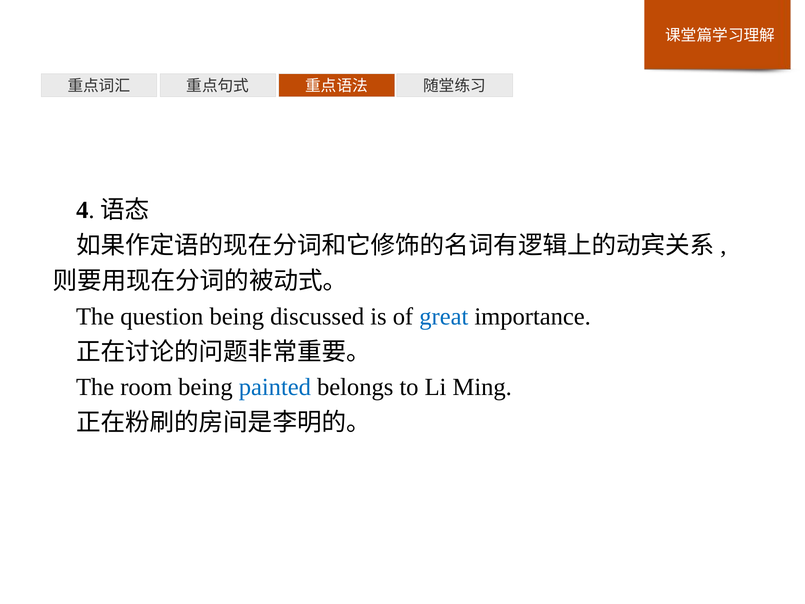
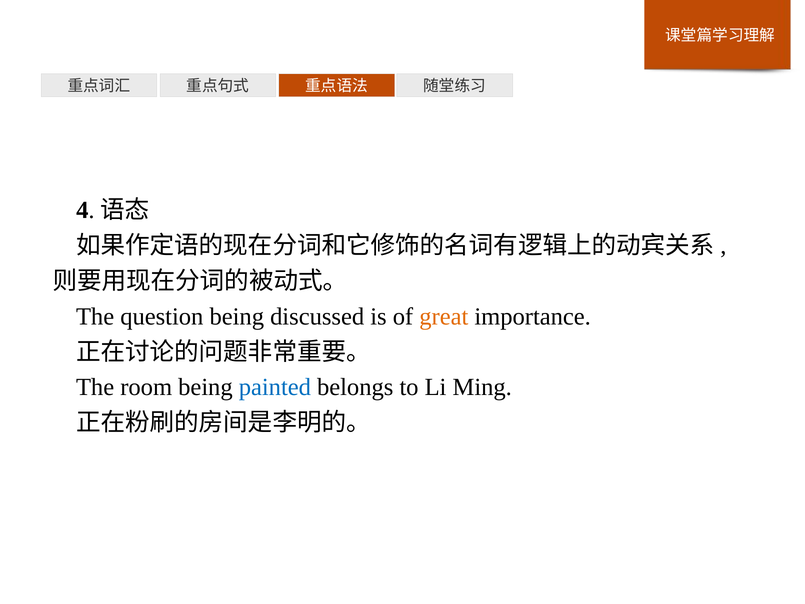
great colour: blue -> orange (444, 316)
